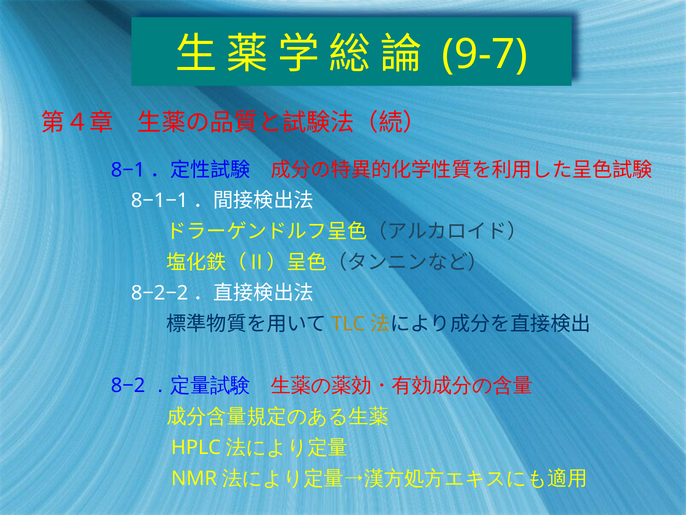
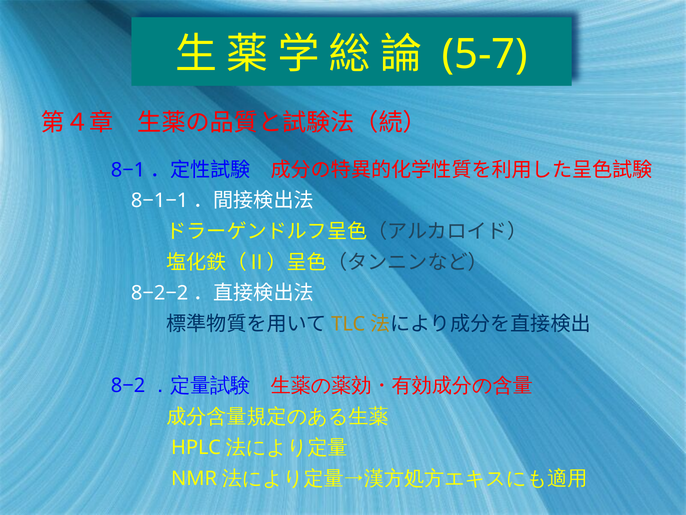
9-7: 9-7 -> 5-7 (485, 54)
